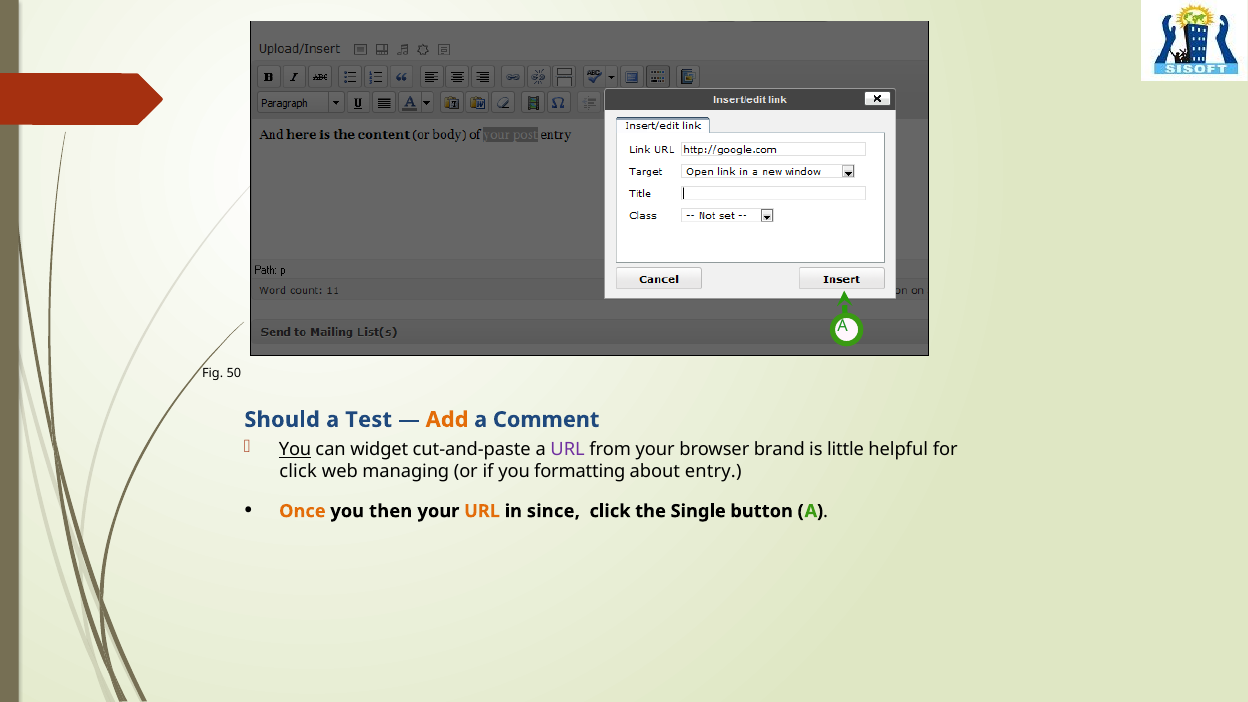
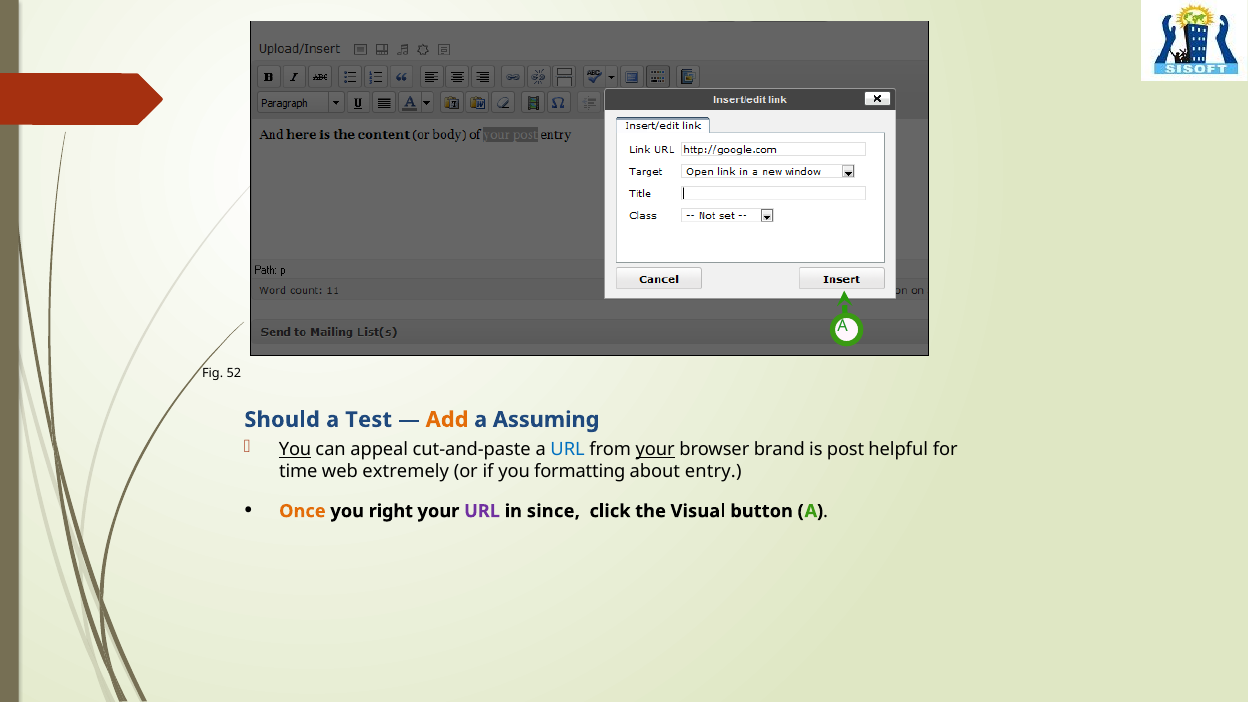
50: 50 -> 52 (234, 374)
Comment: Comment -> Assuming (546, 420)
widget: widget -> appeal (379, 450)
URL colour: purple -> blue (568, 450)
your underline: none -> present (655, 450)
little: little -> post (846, 450)
click: click -> time (298, 472)
managing: managing -> extremely (406, 472)
then: then -> right (391, 511)
URL colour: orange -> purple (482, 511)
Single: Single -> Visual (698, 511)
